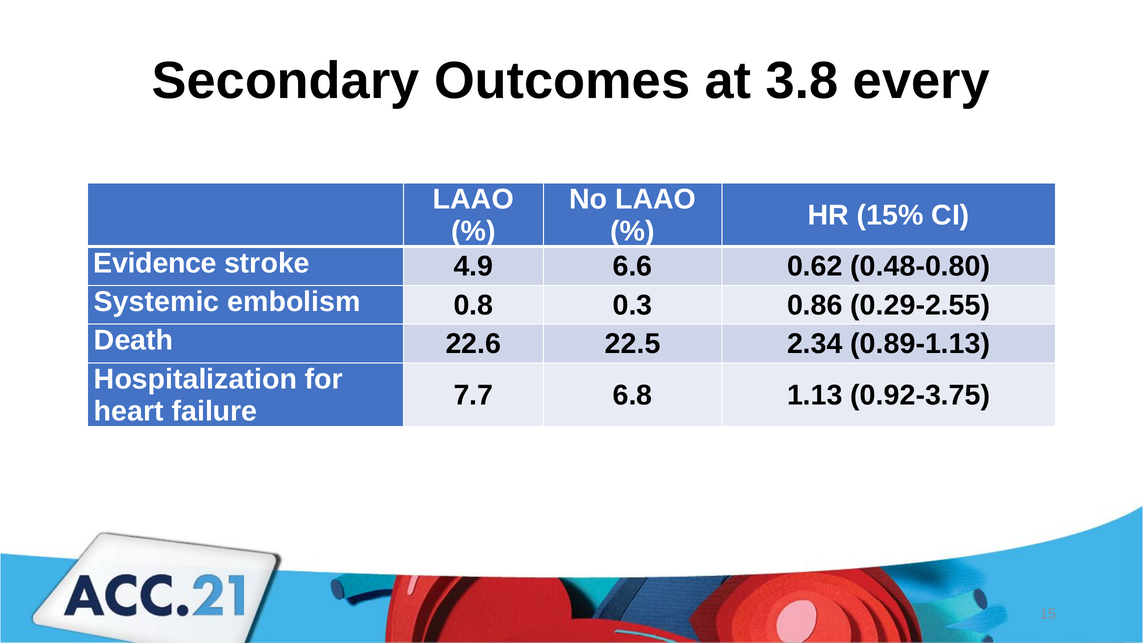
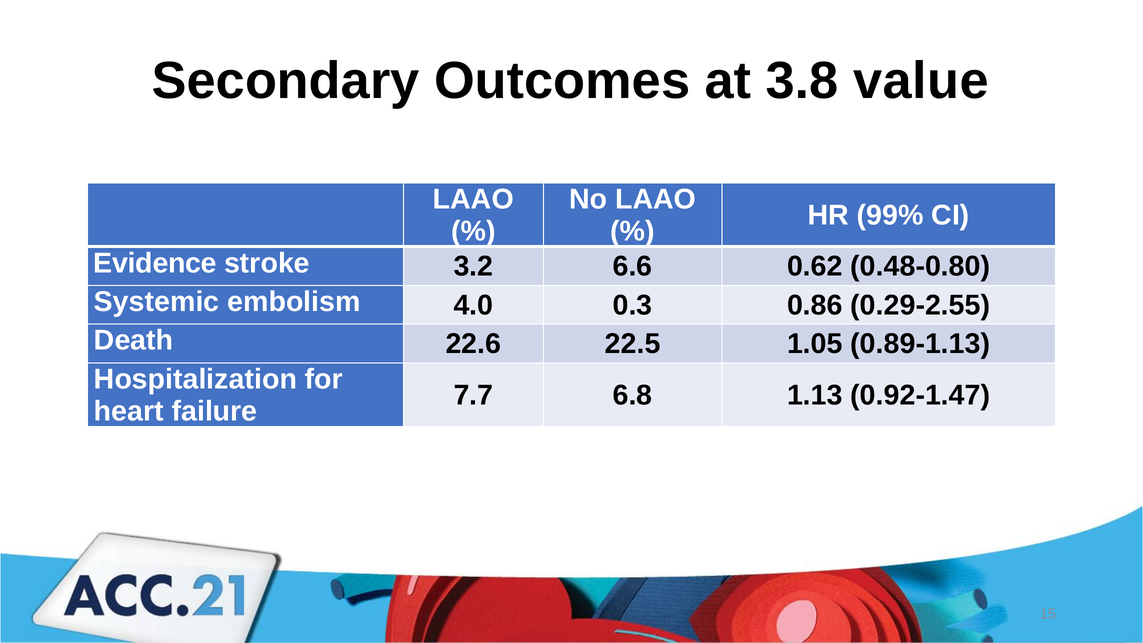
every: every -> value (921, 81)
15%: 15% -> 99% (890, 215)
4.9: 4.9 -> 3.2 (473, 266)
0.8: 0.8 -> 4.0 (473, 305)
2.34: 2.34 -> 1.05 (815, 344)
0.92-3.75: 0.92-3.75 -> 0.92-1.47 (920, 395)
